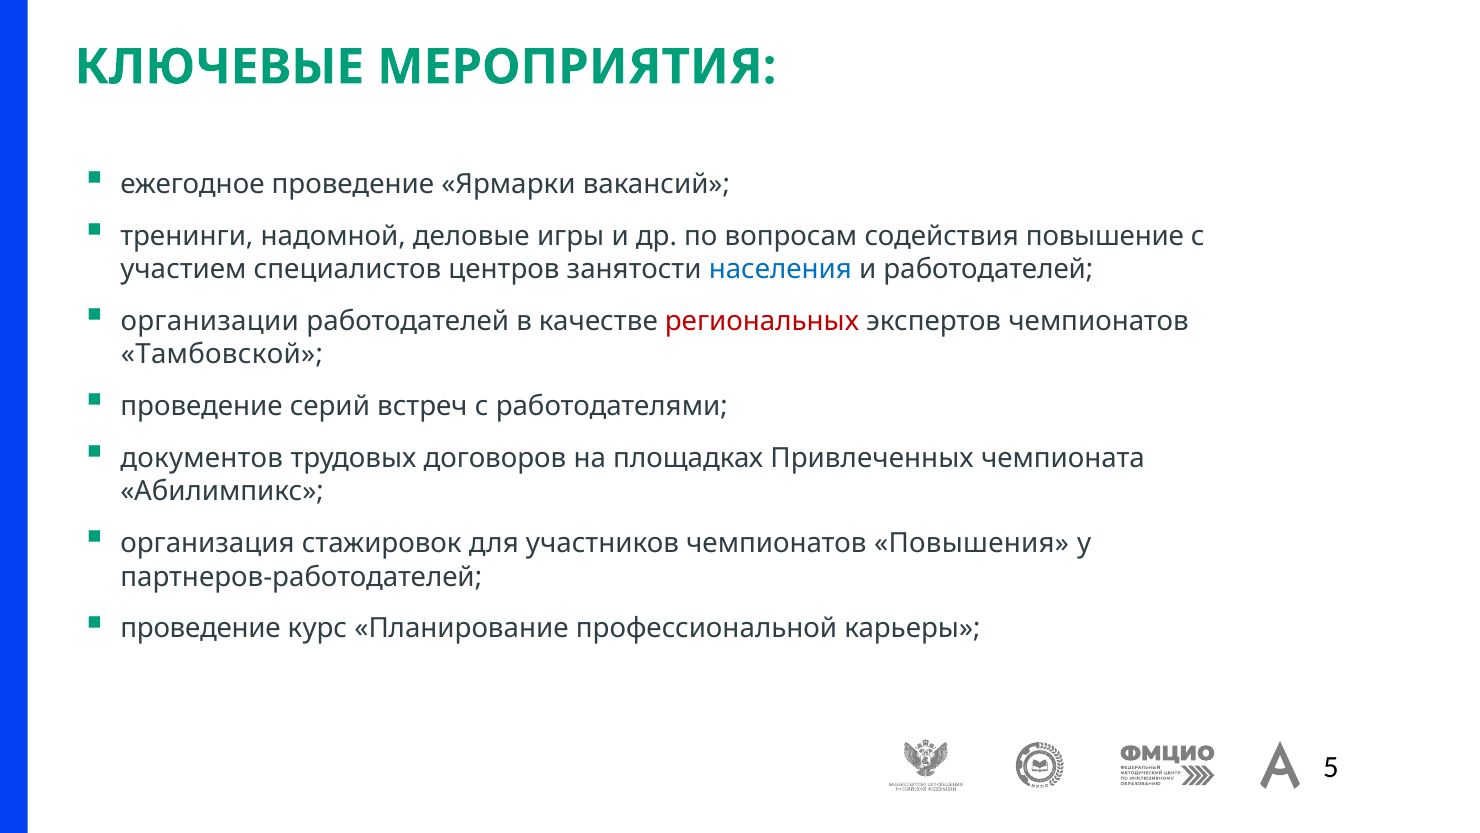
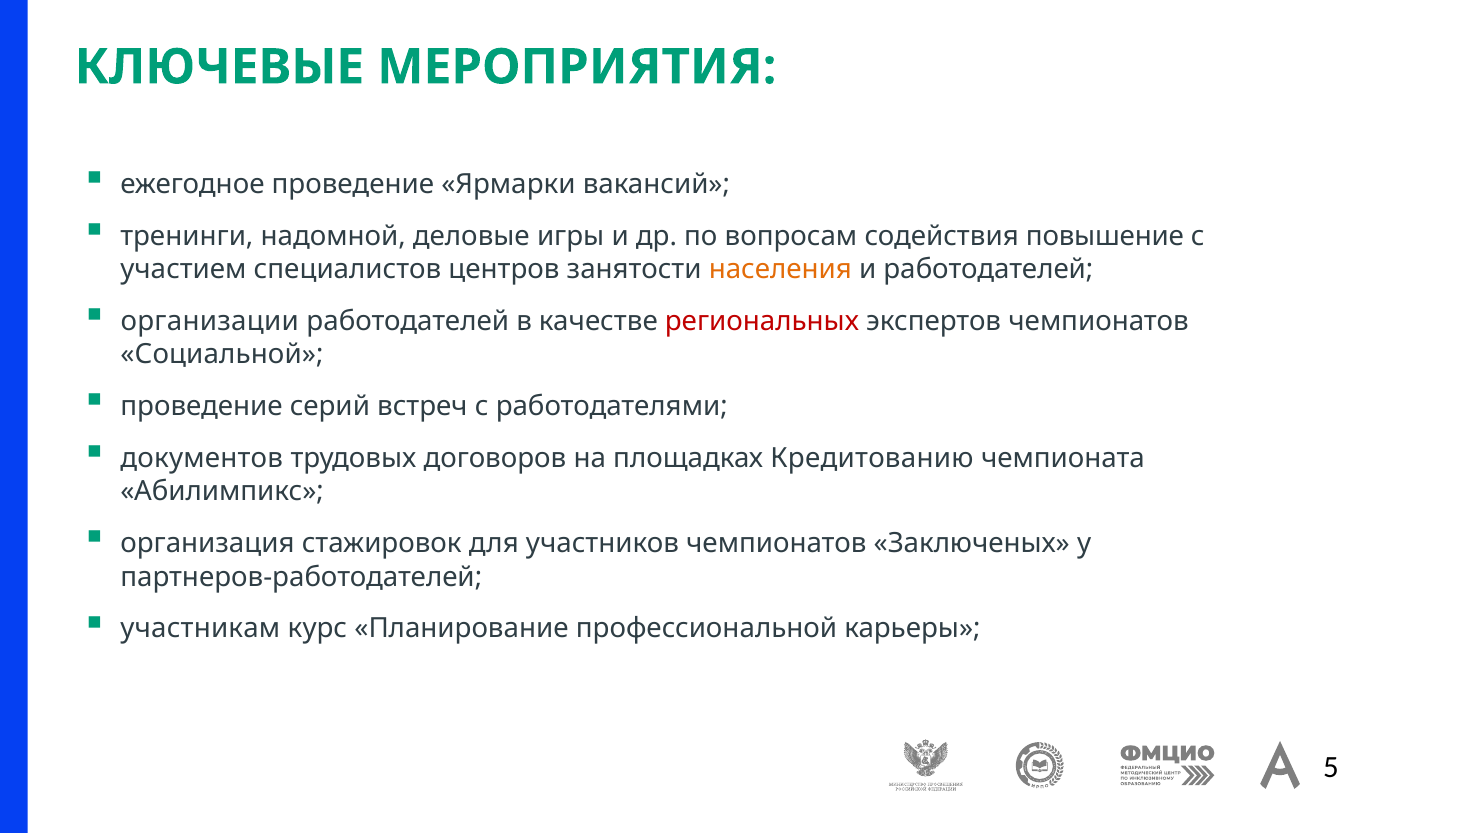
населения colour: blue -> orange (780, 270)
Тамбовской: Тамбовской -> Социальной (222, 355)
Привлеченных: Привлеченных -> Кредитованию (872, 458)
Повышения: Повышения -> Заключеных (972, 543)
проведение: проведение -> участникам (200, 628)
